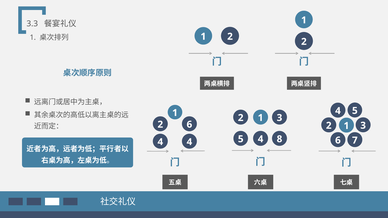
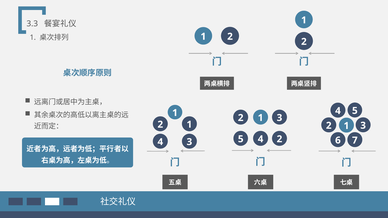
2 6: 6 -> 1 (189, 125)
5 8: 8 -> 2 (279, 139)
4 4: 4 -> 3 (189, 142)
